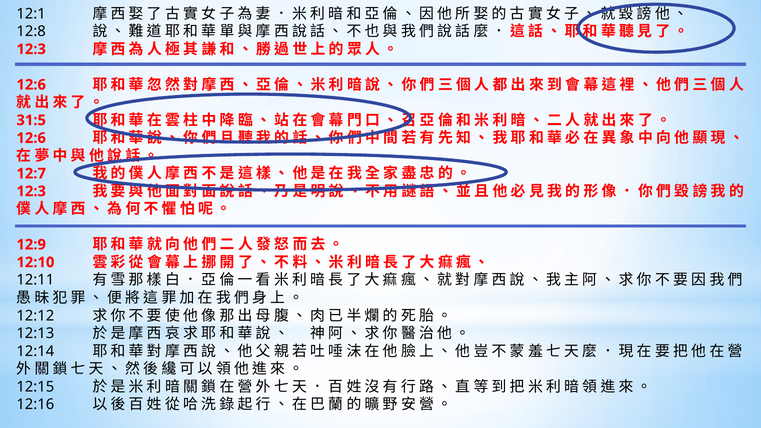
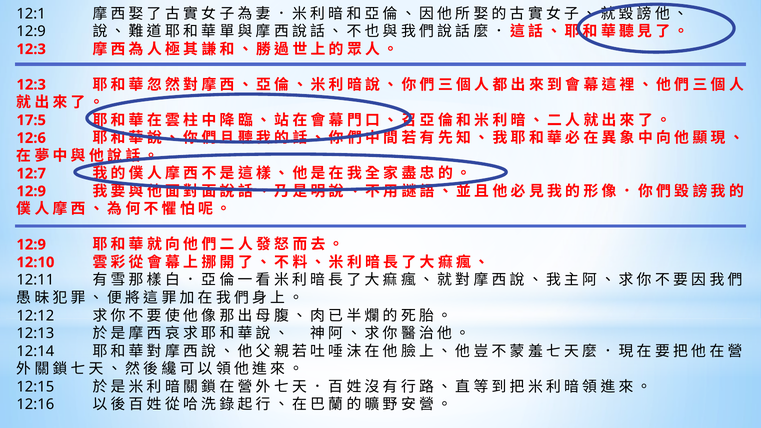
12:8: 12:8 -> 12:9 (31, 31)
12:6: 12:6 -> 12:3 (31, 85)
31:5: 31:5 -> 17:5 (31, 120)
12:3: 12:3 -> 12:9 (31, 191)
